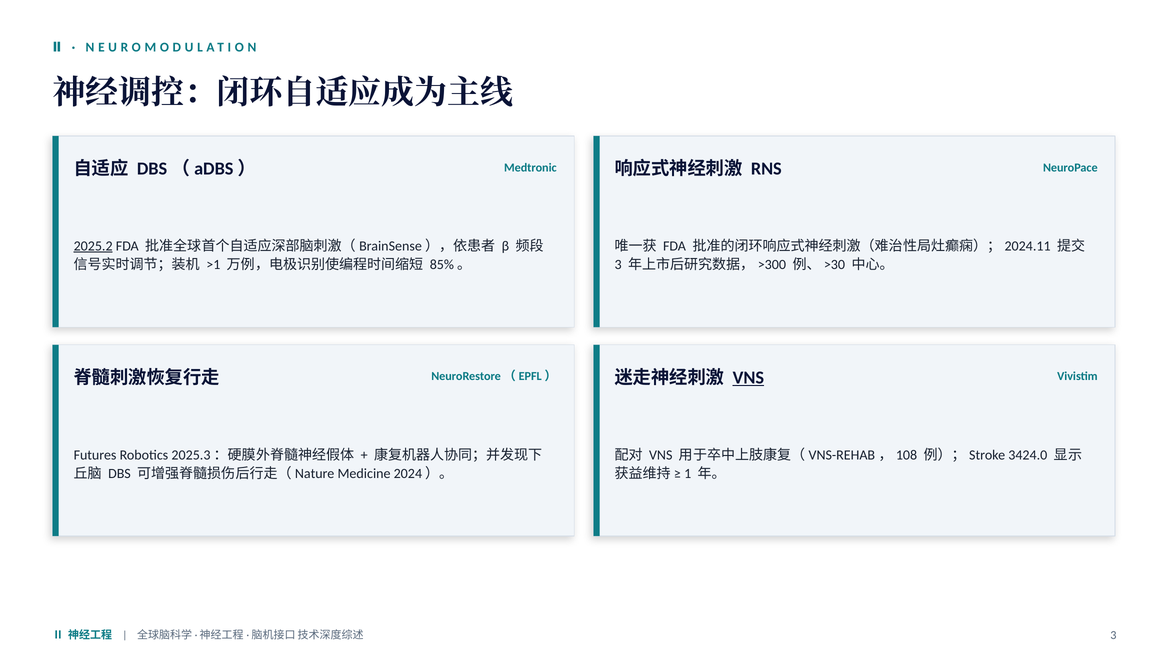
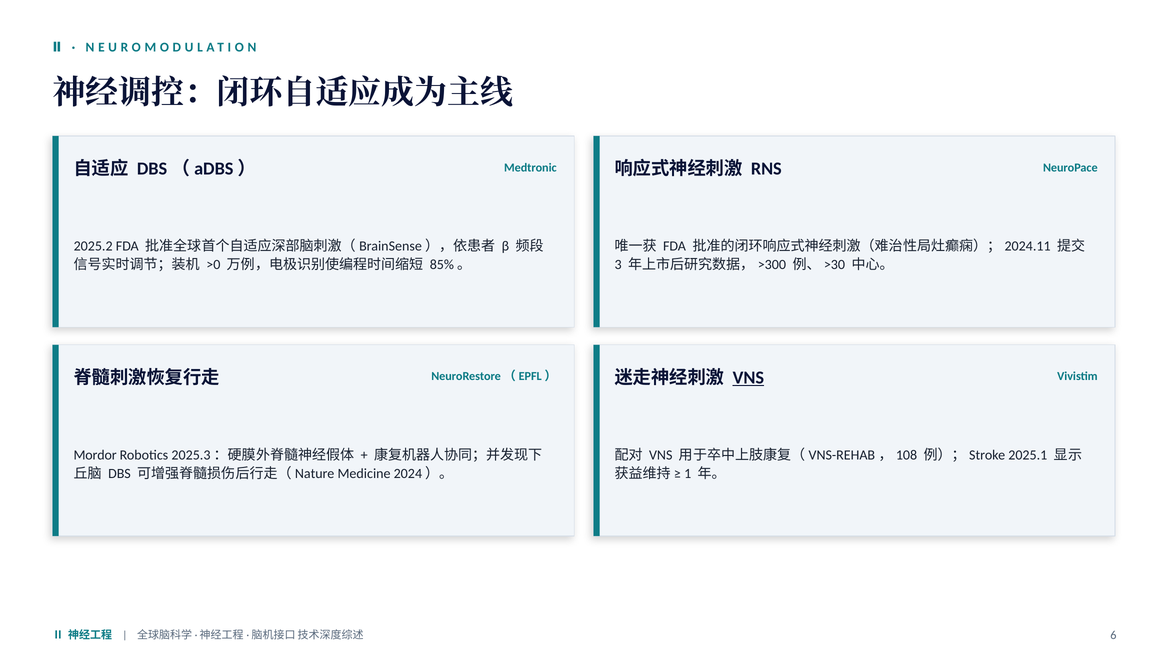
2025.2 underline: present -> none (93, 246)
>1: >1 -> >0 (213, 264)
Futures: Futures -> Mordor (95, 455)
3424.0: 3424.0 -> 2025.1 (1028, 455)
3: 3 -> 6 (1113, 635)
